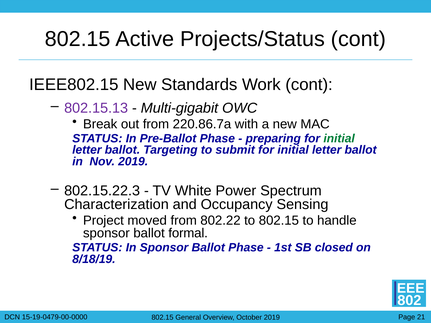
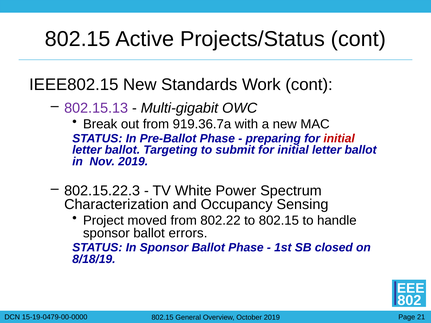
220.86.7a: 220.86.7a -> 919.36.7a (202, 124)
initial colour: green -> red (339, 139)
formal: formal -> errors (188, 233)
